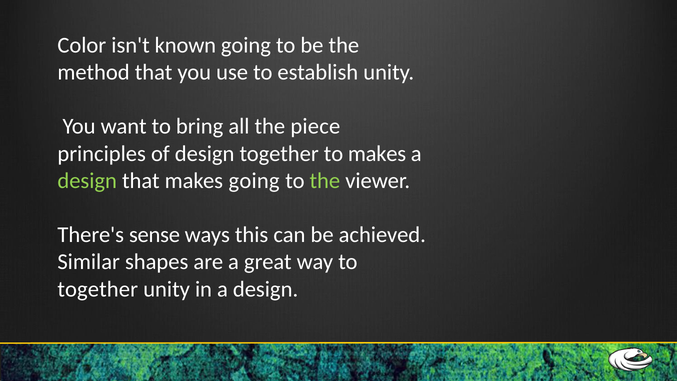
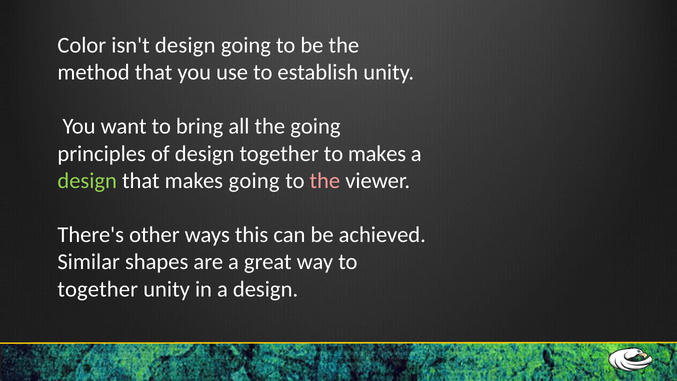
isn't known: known -> design (185, 45)
the piece: piece -> going (315, 126)
the colour: light green -> pink (325, 181)
sense: sense -> other (154, 235)
